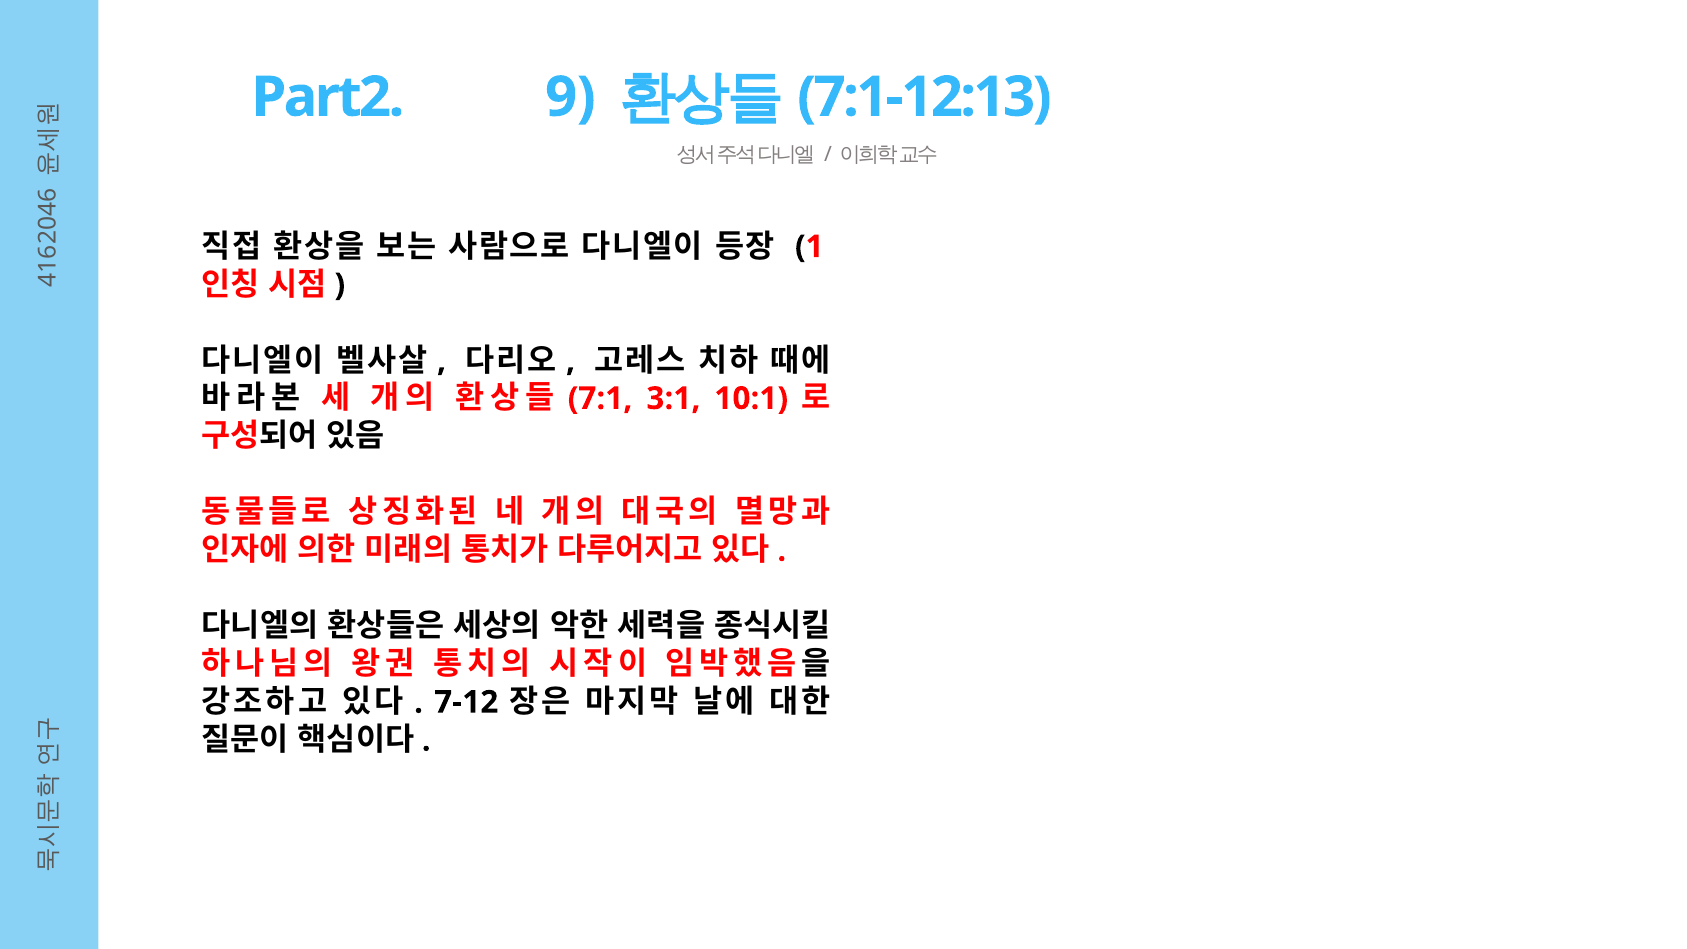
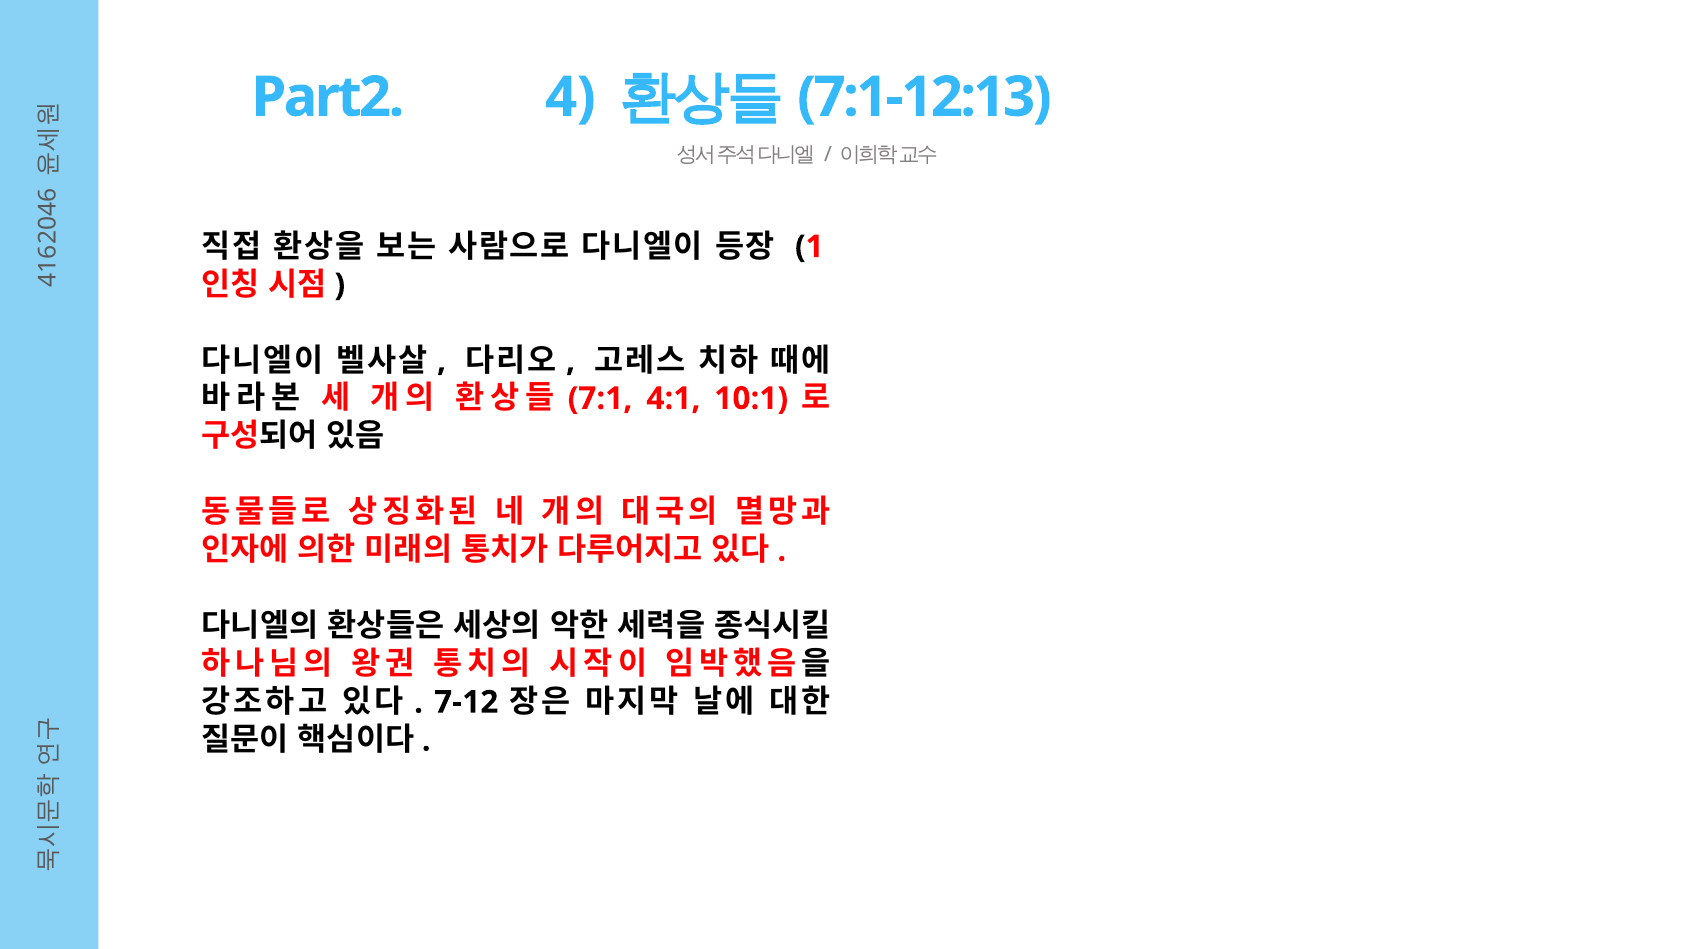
Part2 9: 9 -> 4 (570, 97)
3:1: 3:1 -> 4:1 (673, 399)
